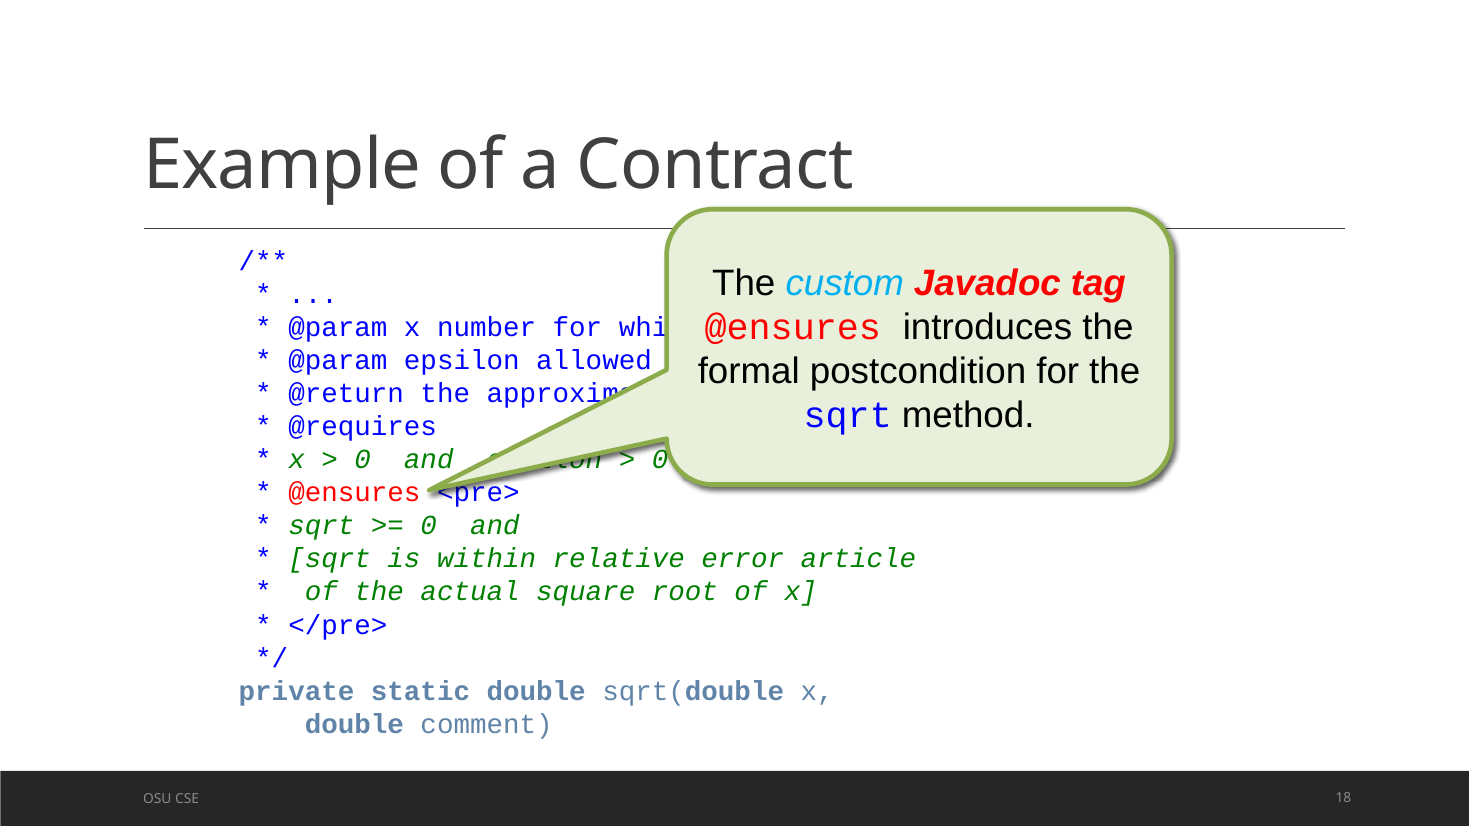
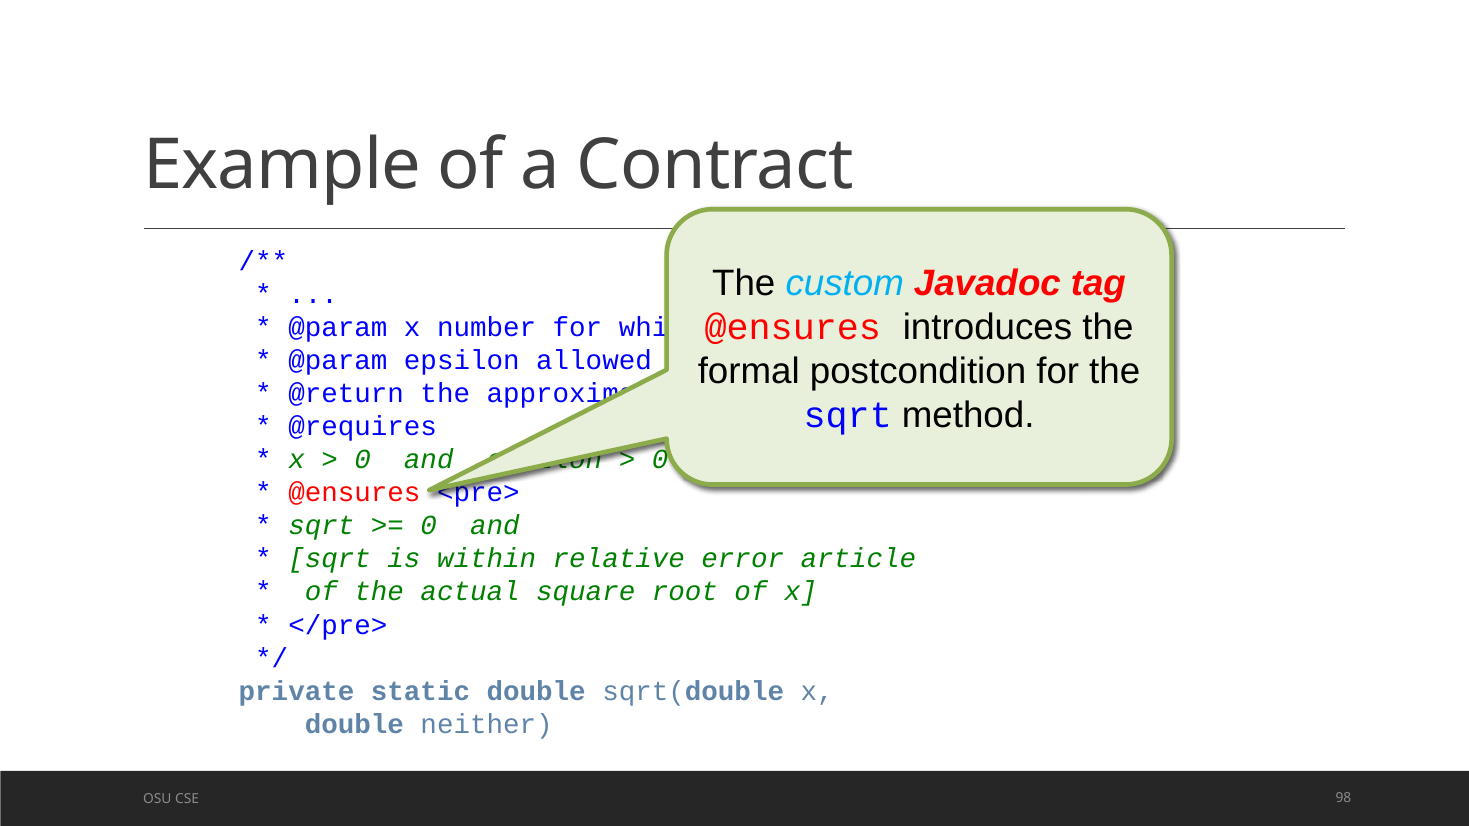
comment: comment -> neither (487, 724)
18: 18 -> 98 (1343, 799)
